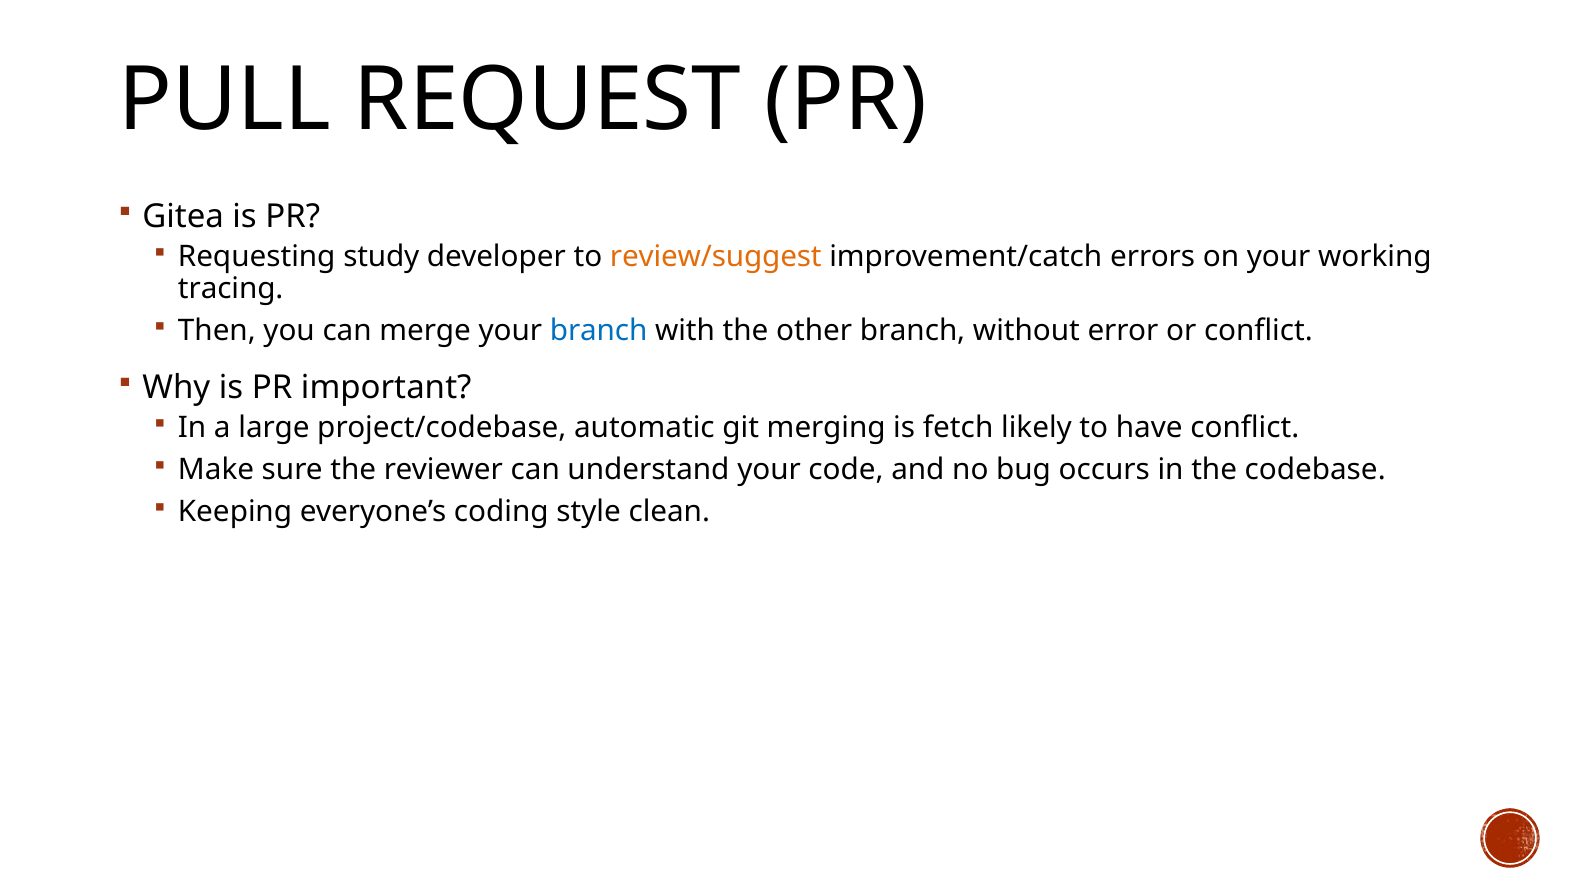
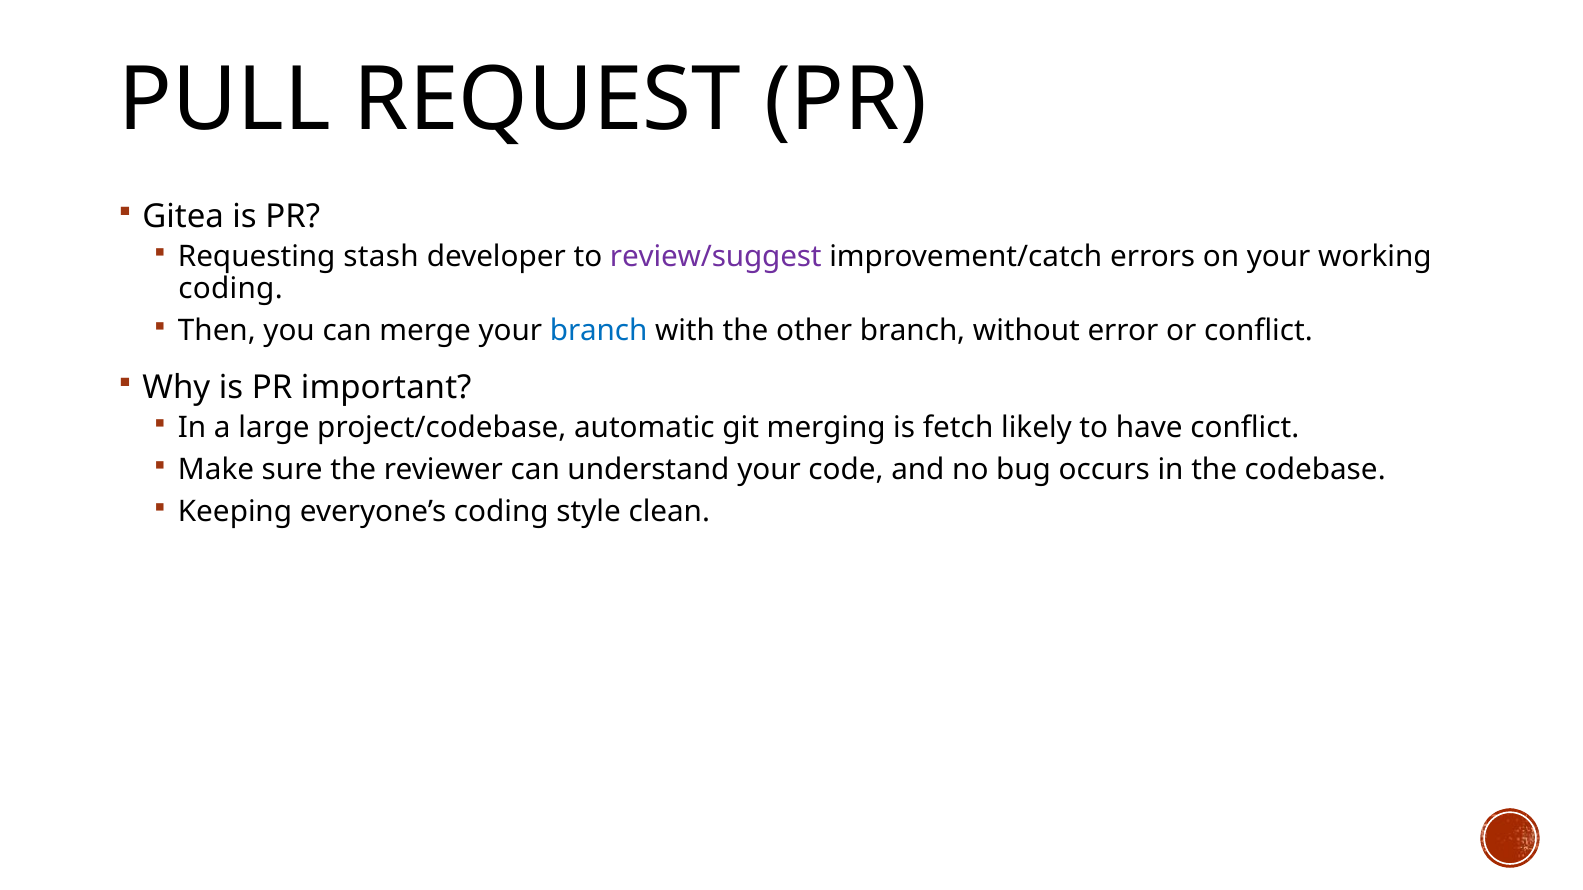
study: study -> stash (381, 257)
review/suggest colour: orange -> purple (716, 257)
tracing: tracing -> coding (230, 289)
